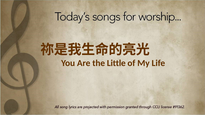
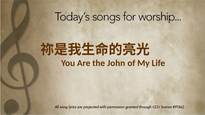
Little: Little -> John (116, 63)
